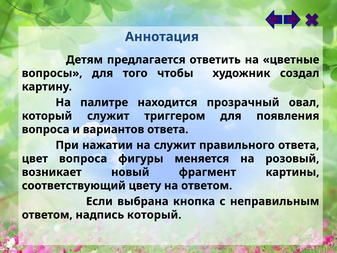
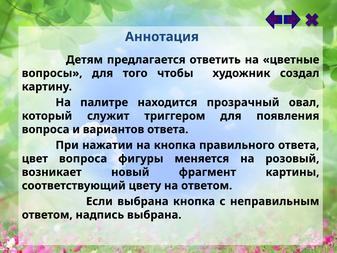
на служит: служит -> кнопка (175, 145)
надпись который: который -> выбрана (154, 215)
